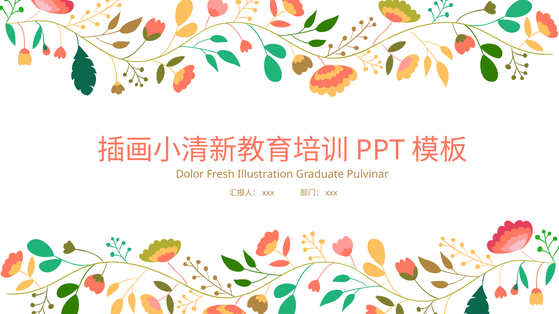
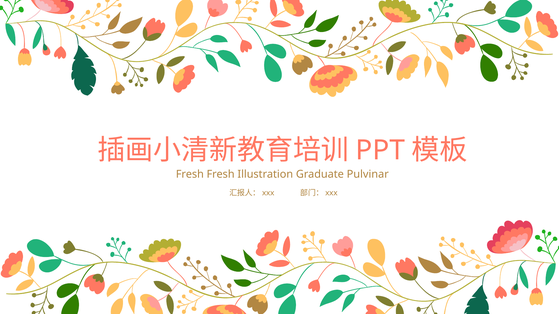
Dolor: Dolor -> Fresh (190, 174)
